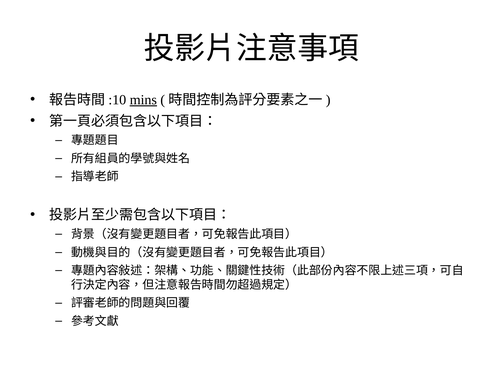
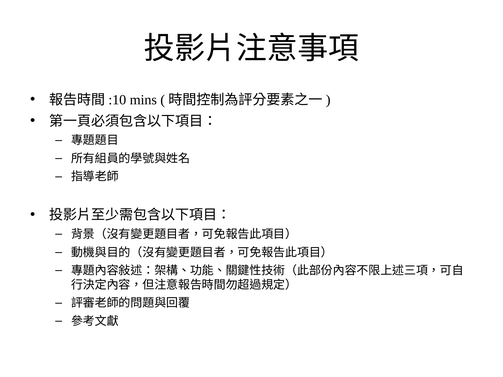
mins underline: present -> none (143, 100)
